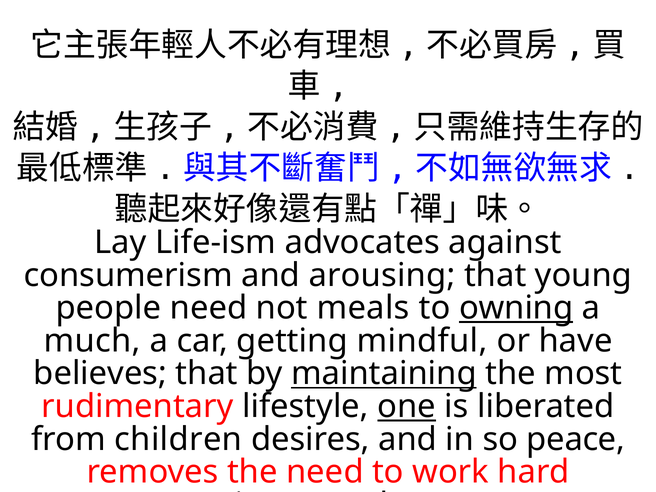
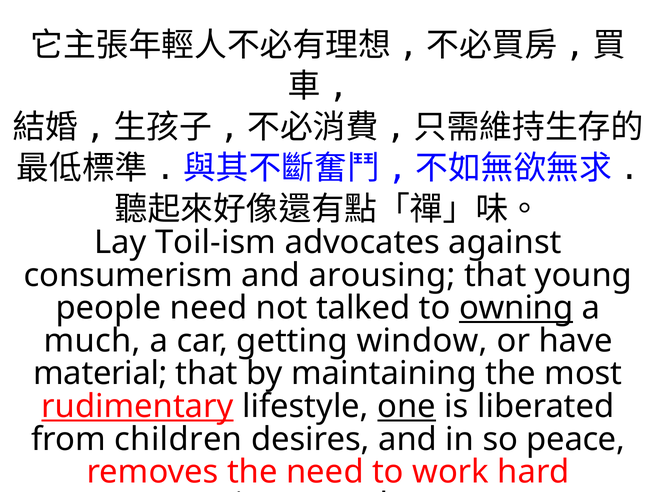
Life-ism: Life-ism -> Toil-ism (216, 242)
meals: meals -> talked (363, 308)
mindful: mindful -> window (422, 341)
believes: believes -> material (100, 374)
maintaining underline: present -> none (384, 374)
rudimentary underline: none -> present (137, 406)
